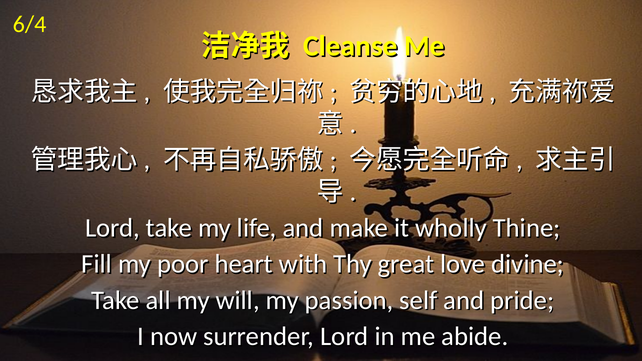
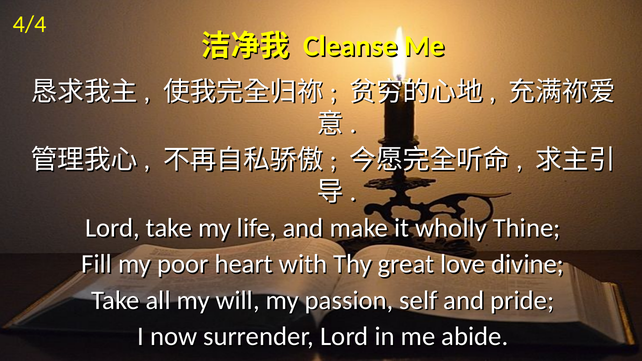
6/4: 6/4 -> 4/4 (30, 25)
